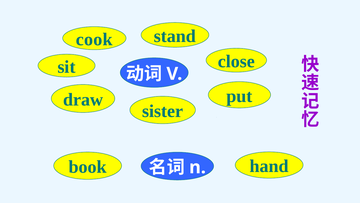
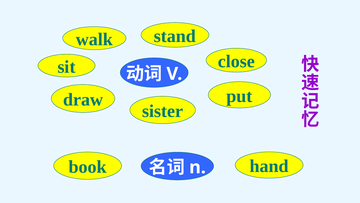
cook: cook -> walk (94, 39)
